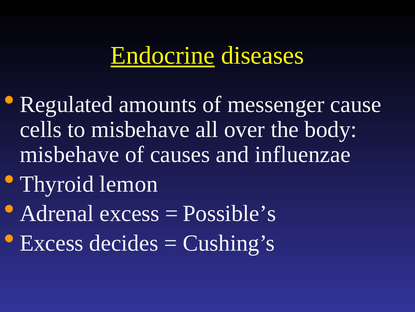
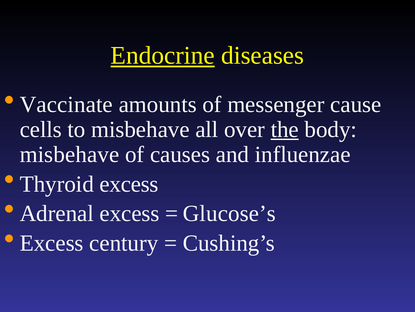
Regulated: Regulated -> Vaccinate (66, 104)
the underline: none -> present (285, 129)
Thyroid lemon: lemon -> excess (129, 184)
Possible’s: Possible’s -> Glucose’s (229, 213)
decides: decides -> century (124, 243)
